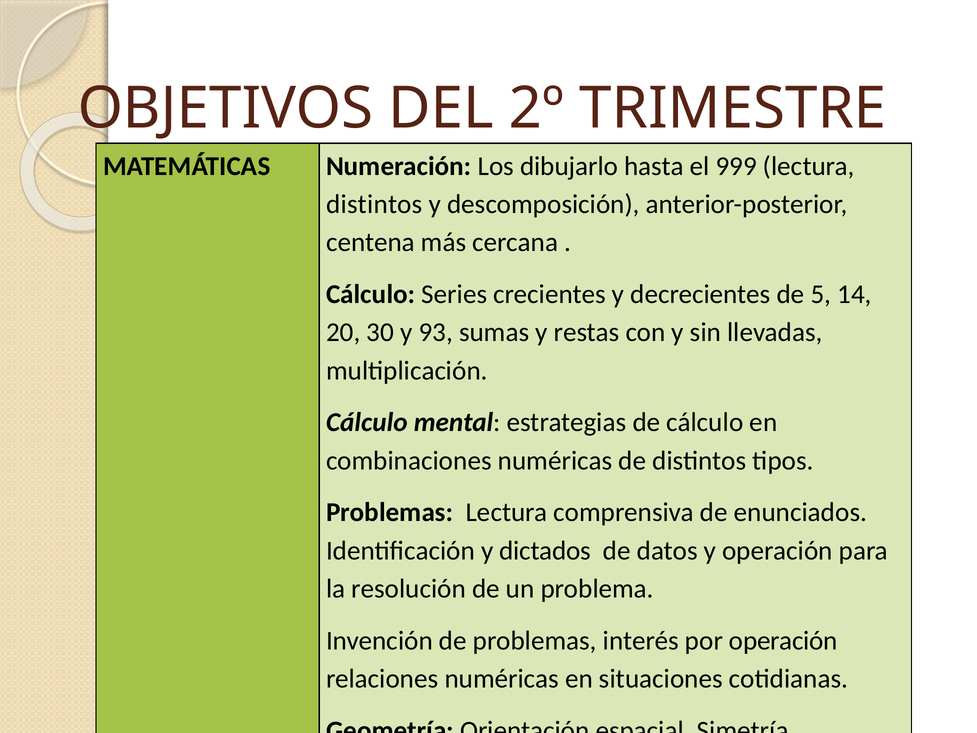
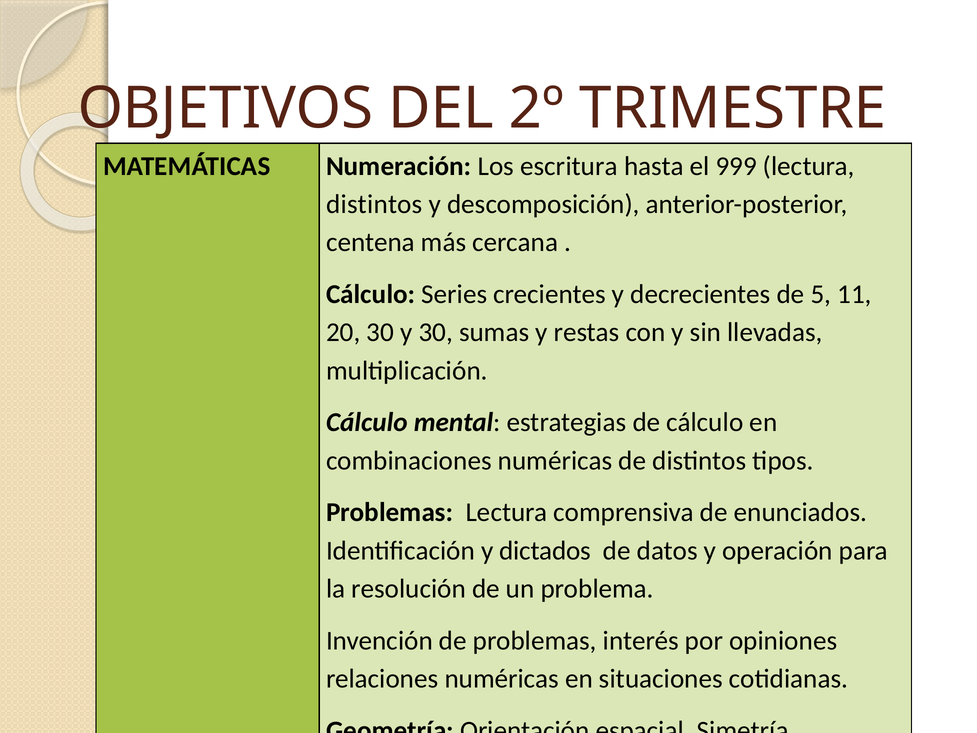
dibujarlo: dibujarlo -> escritura (569, 166)
14: 14 -> 11 (854, 294)
y 93: 93 -> 30 (436, 332)
por operación: operación -> opiniones (783, 641)
